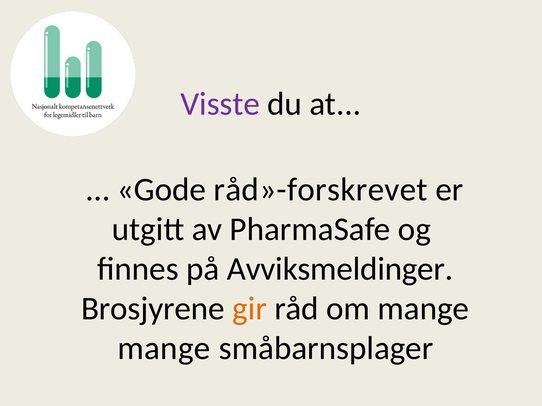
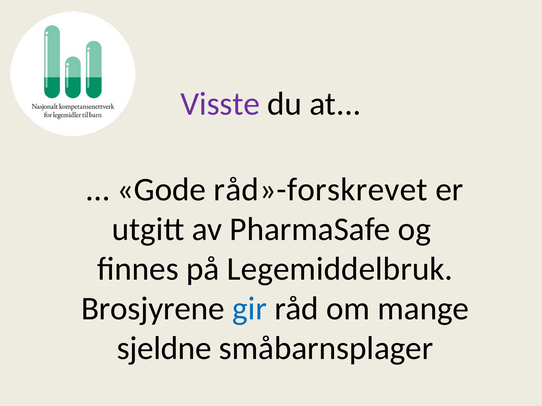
Avviksmeldinger: Avviksmeldinger -> Legemiddelbruk (340, 269)
gir colour: orange -> blue (250, 309)
mange: mange -> sjeldne (164, 349)
